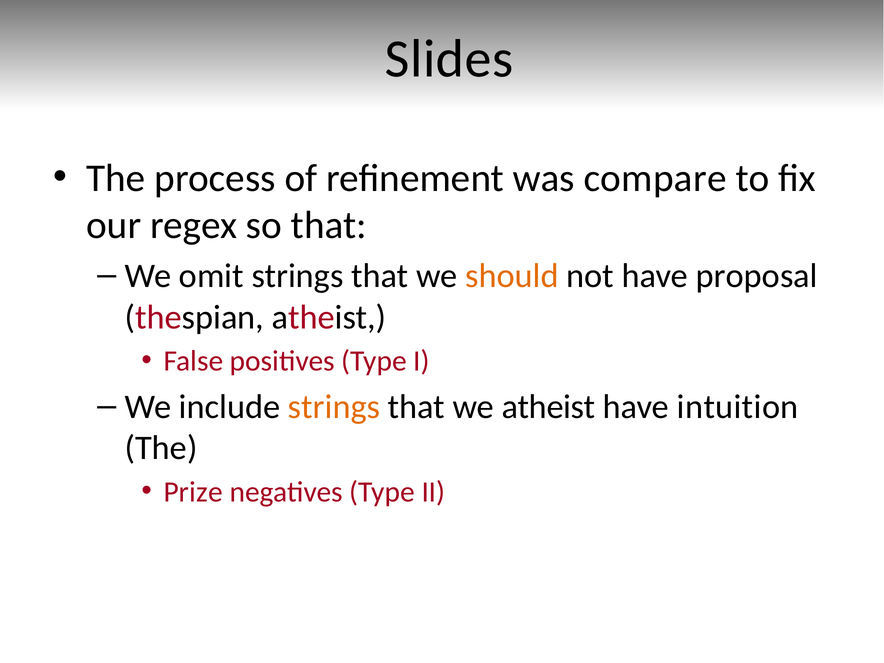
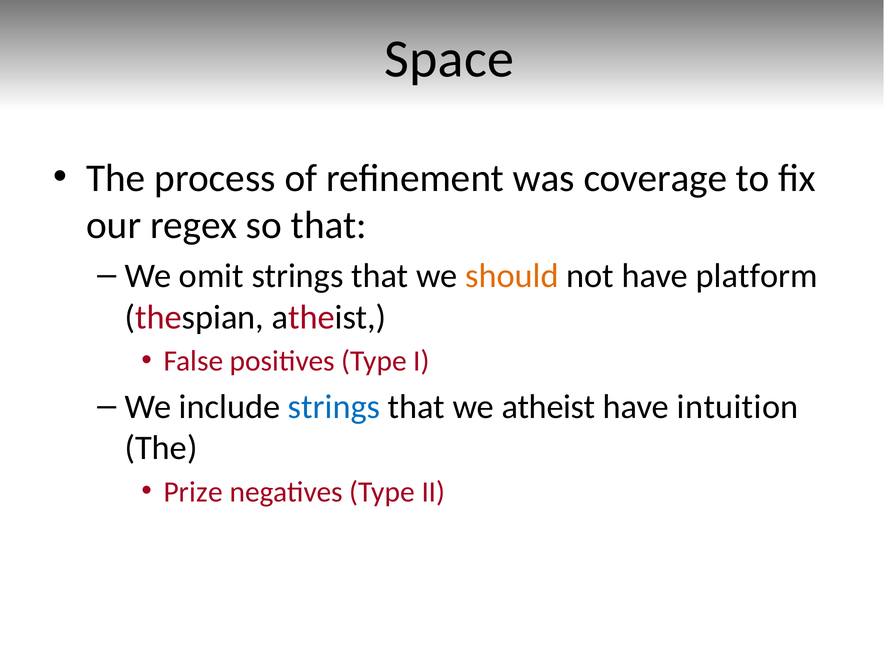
Slides: Slides -> Space (449, 59)
compare: compare -> coverage (655, 178)
proposal: proposal -> platform (757, 276)
strings colour: orange -> blue (334, 407)
